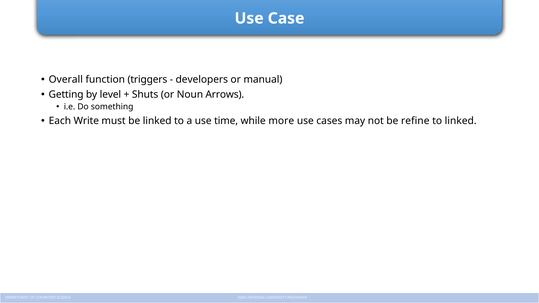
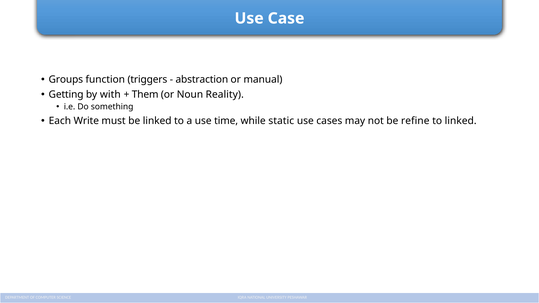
Overall: Overall -> Groups (66, 80)
developers: developers -> abstraction (202, 80)
level: level -> with (110, 95)
Shuts: Shuts -> Them (145, 95)
Arrows: Arrows -> Reality (225, 95)
more: more -> static (281, 121)
